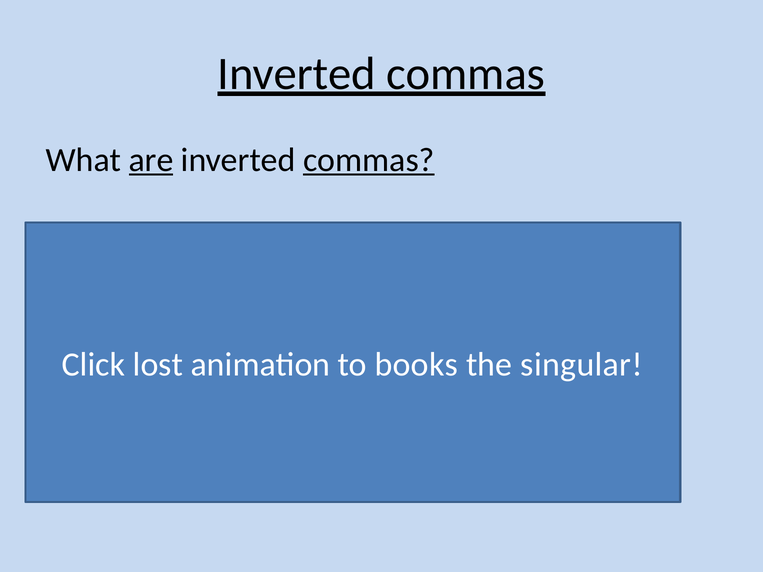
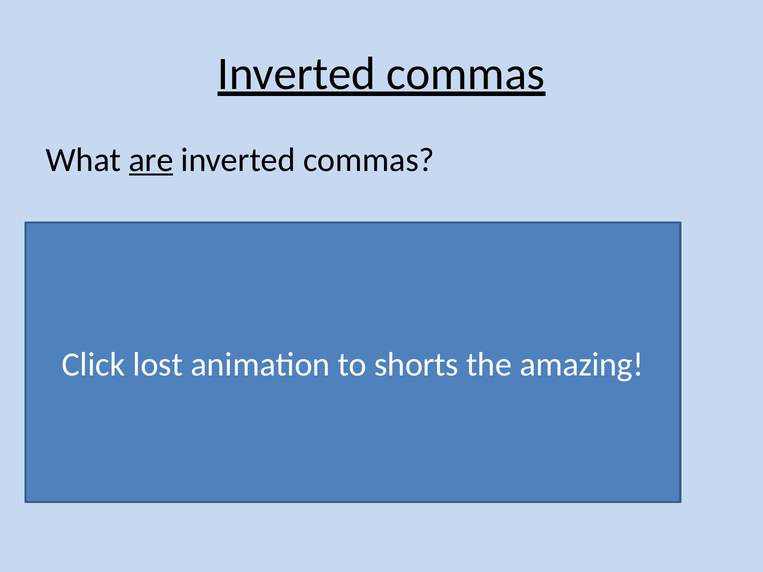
commas underline: present -> none (369, 160)
books: books -> shorts (417, 365)
singular: singular -> amazing (582, 365)
